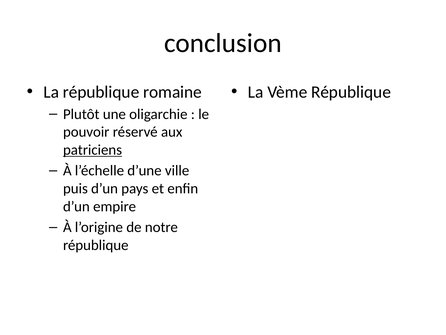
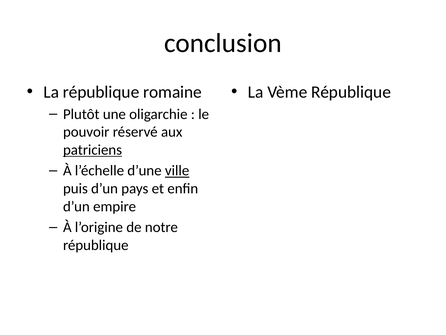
ville underline: none -> present (177, 170)
